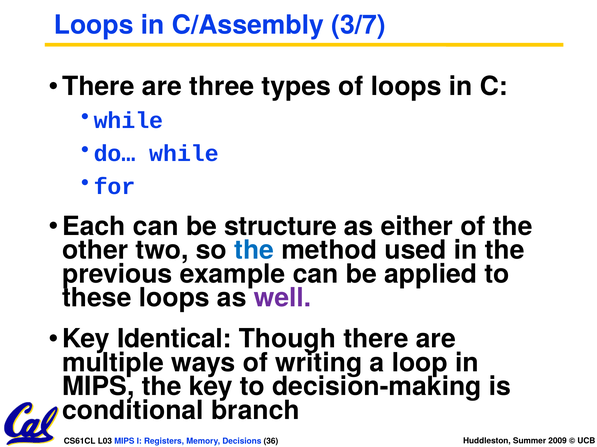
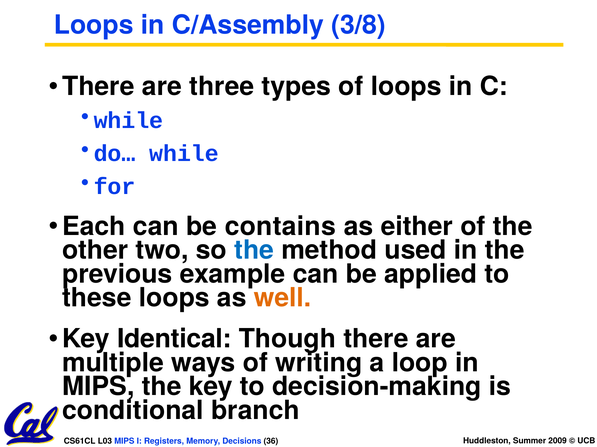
3/7: 3/7 -> 3/8 (358, 25)
structure: structure -> contains (280, 227)
well colour: purple -> orange (283, 298)
